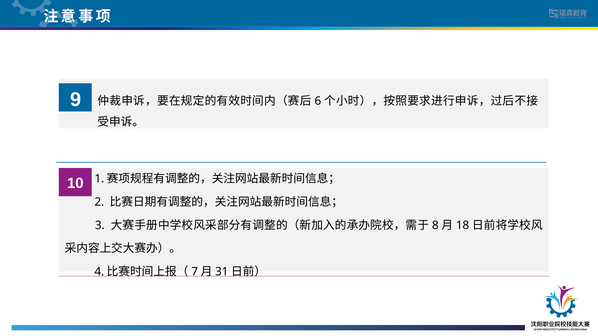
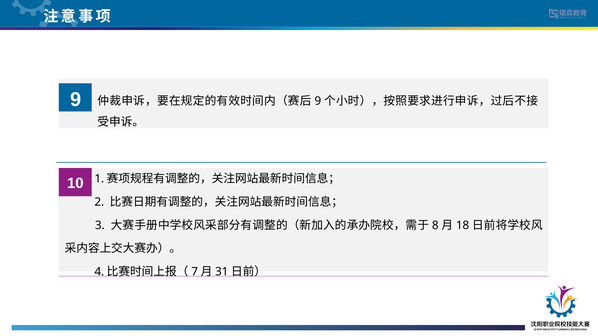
6: 6 -> 9 (318, 101)
